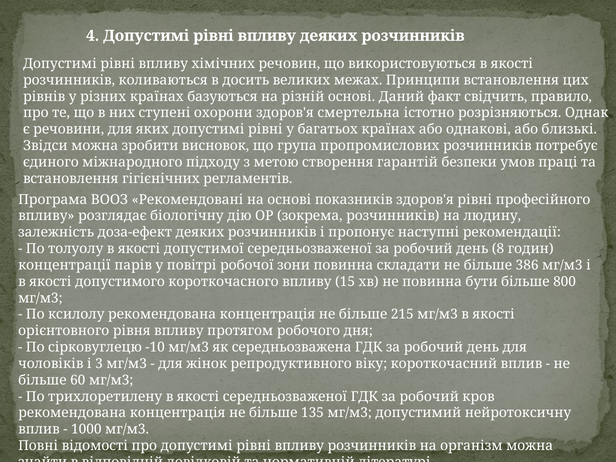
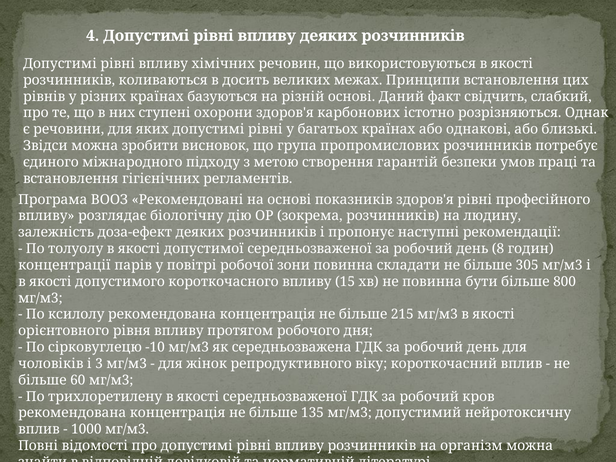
правило: правило -> слабкий (561, 97)
смертельна: смертельна -> карбонових (359, 113)
386: 386 -> 305 (527, 265)
